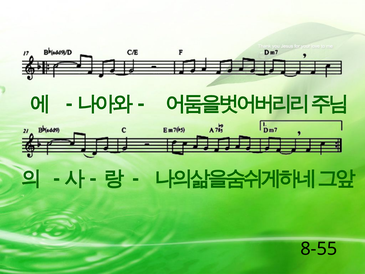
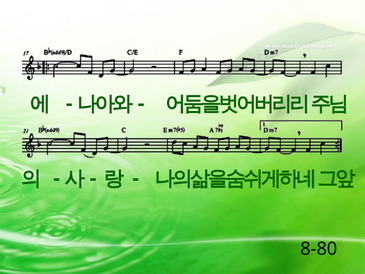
8-55: 8-55 -> 8-80 (319, 249)
